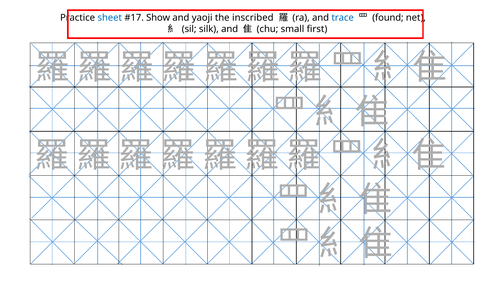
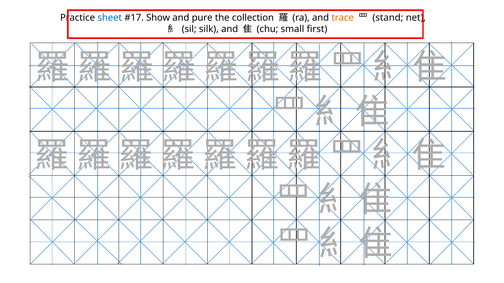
yaoji: yaoji -> pure (202, 18)
inscribed: inscribed -> collection (253, 18)
trace colour: blue -> orange (343, 18)
found: found -> stand (388, 18)
